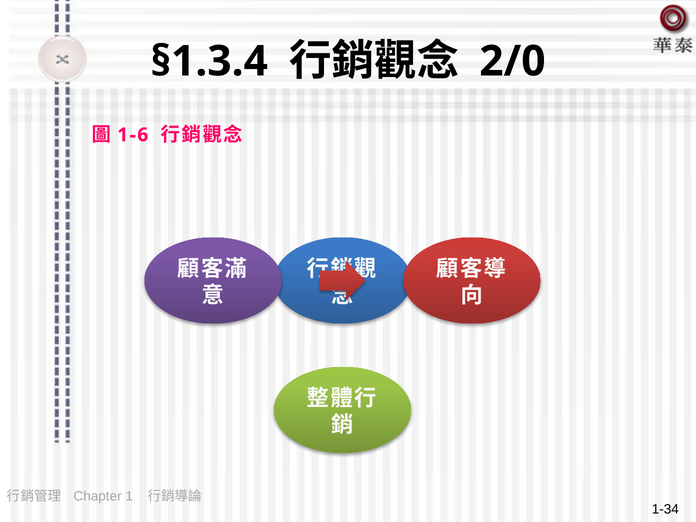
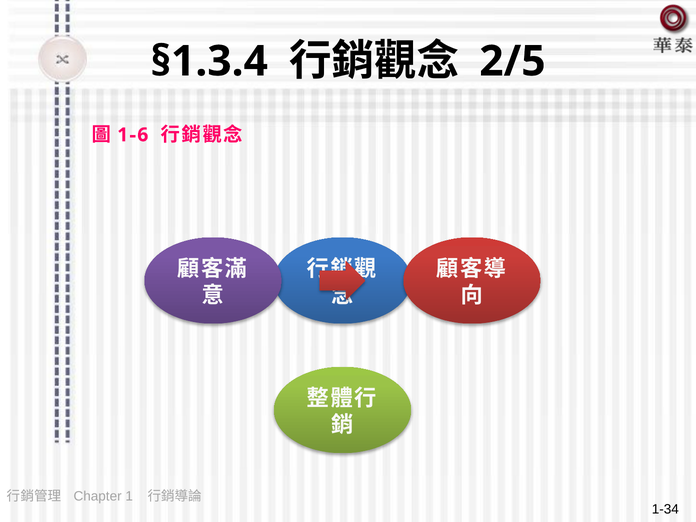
2/0: 2/0 -> 2/5 (512, 61)
